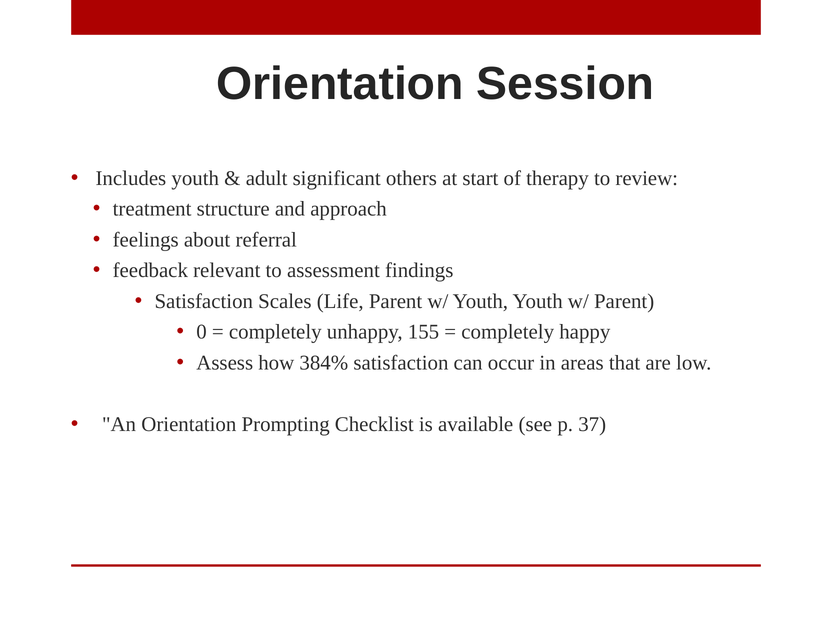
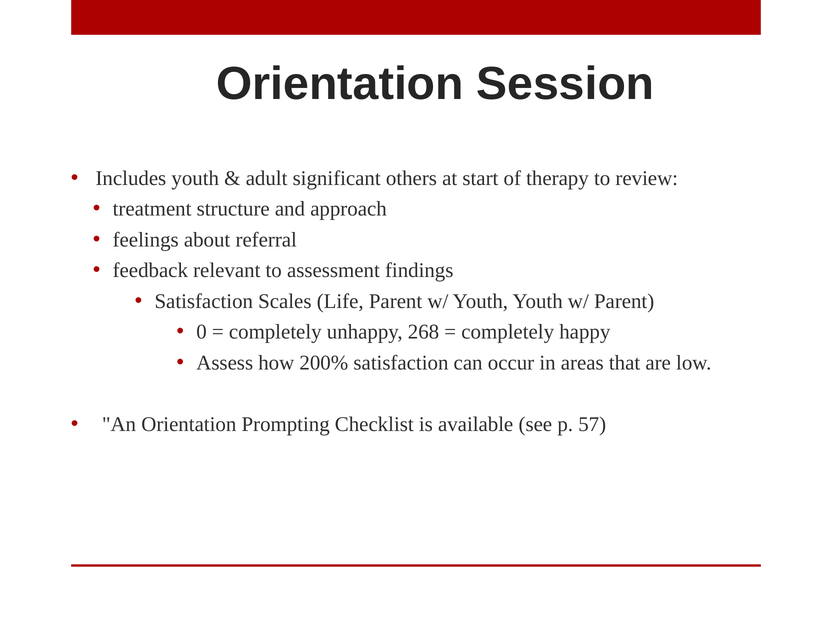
155: 155 -> 268 (424, 332)
384%: 384% -> 200% (324, 363)
37: 37 -> 57 (592, 424)
